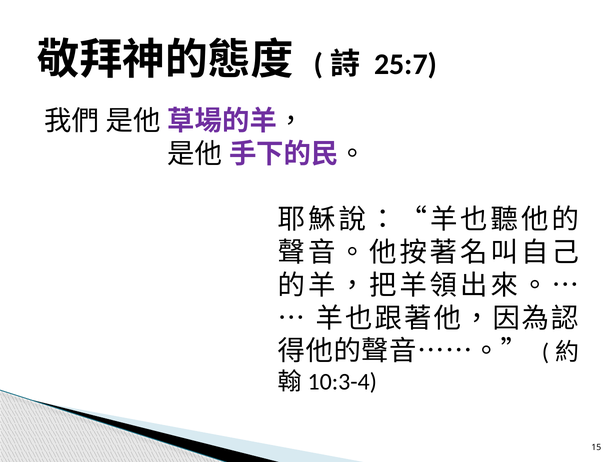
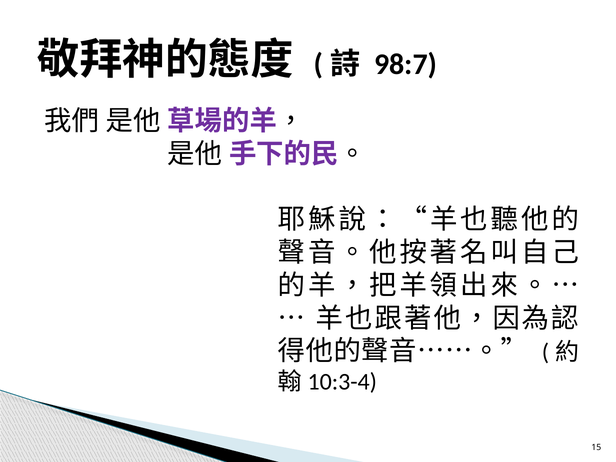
25:7: 25:7 -> 98:7 (406, 64)
